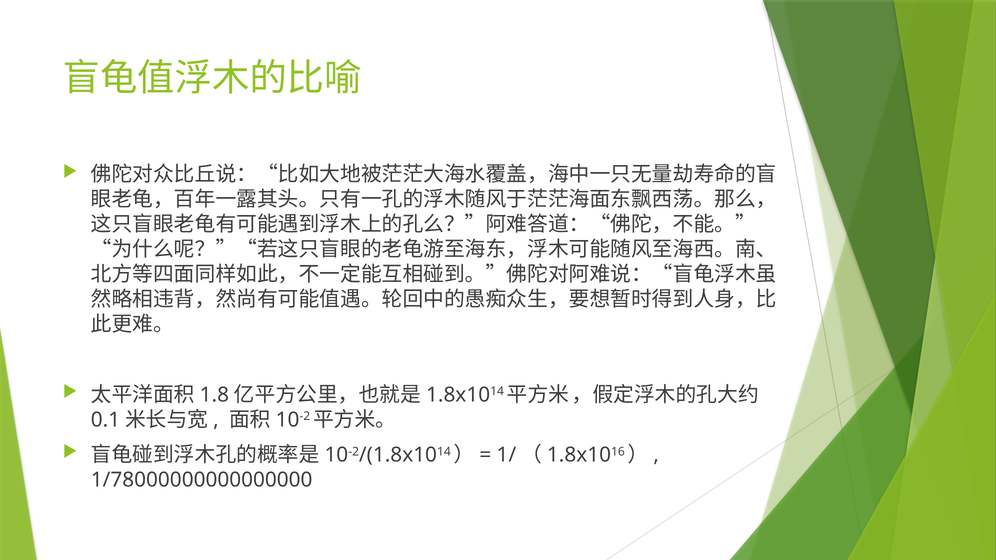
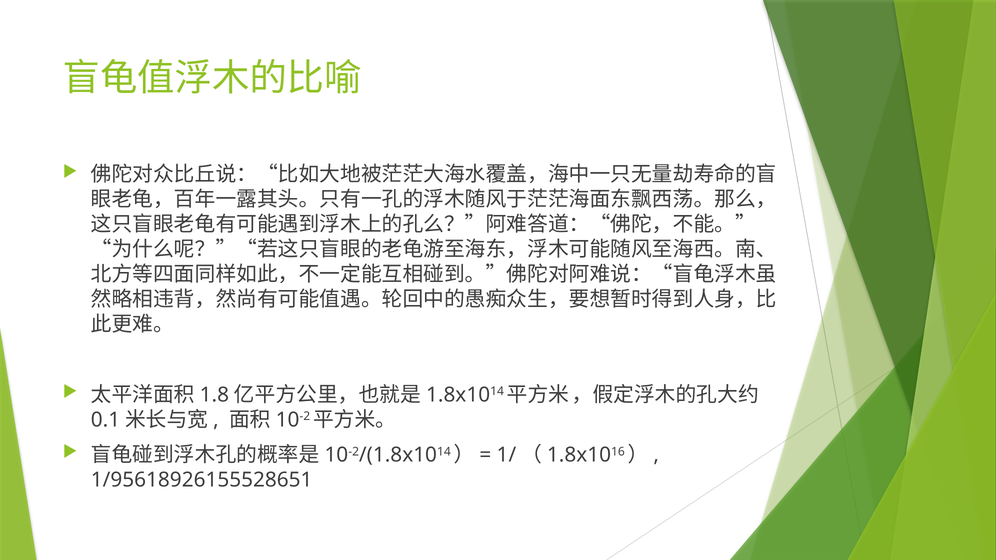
1/78000000000000000: 1/78000000000000000 -> 1/95618926155528651 (202, 480)
